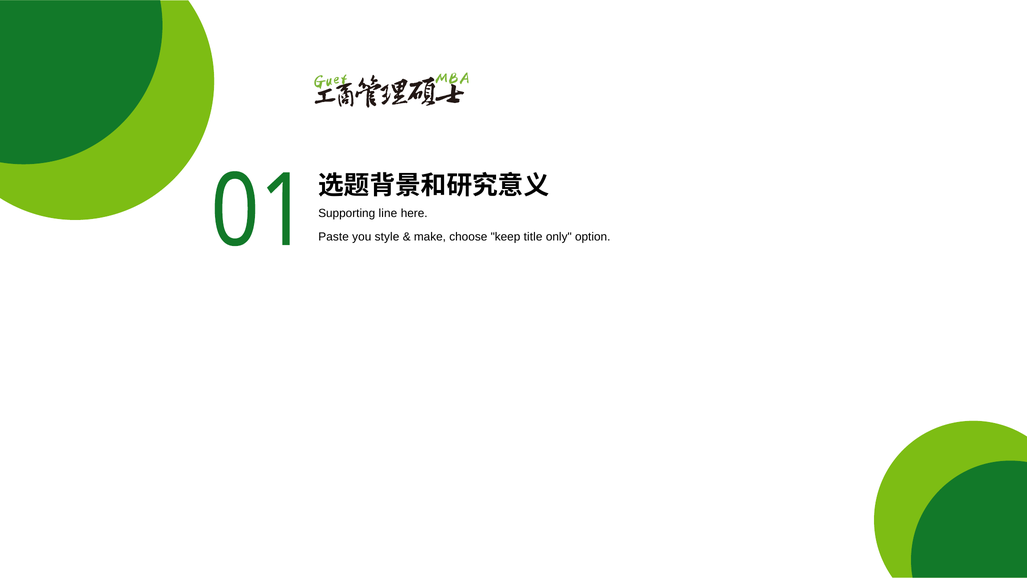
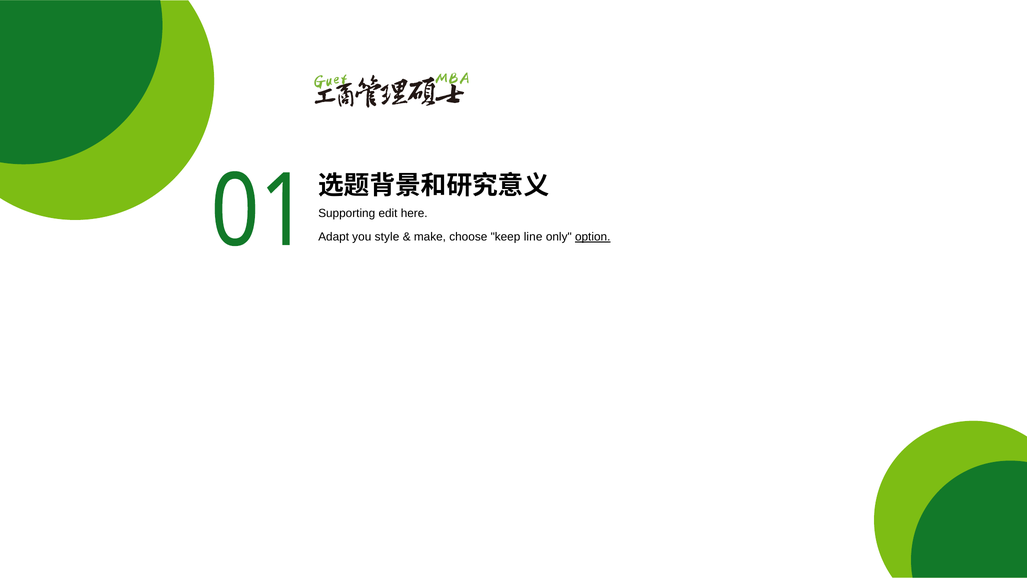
line: line -> edit (388, 213)
Paste: Paste -> Adapt (334, 237)
title: title -> line (533, 237)
option underline: none -> present (593, 237)
